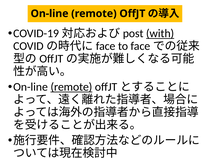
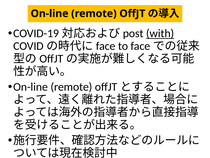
remote underline: present -> none (71, 87)
